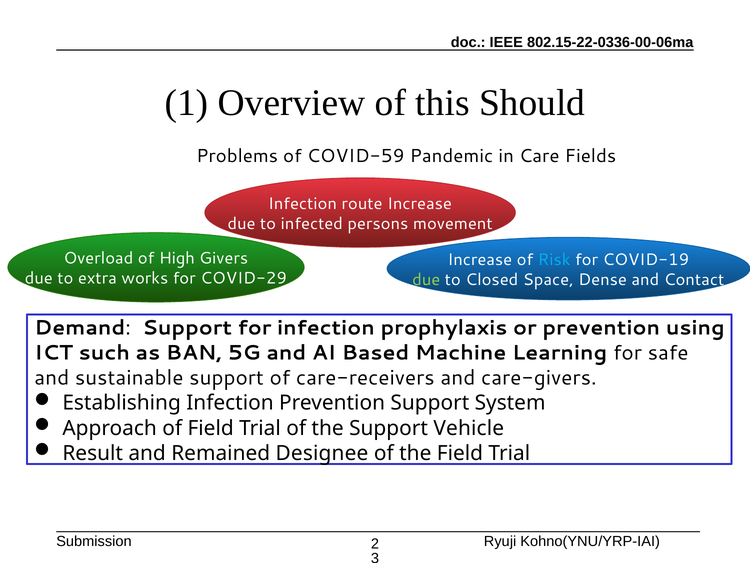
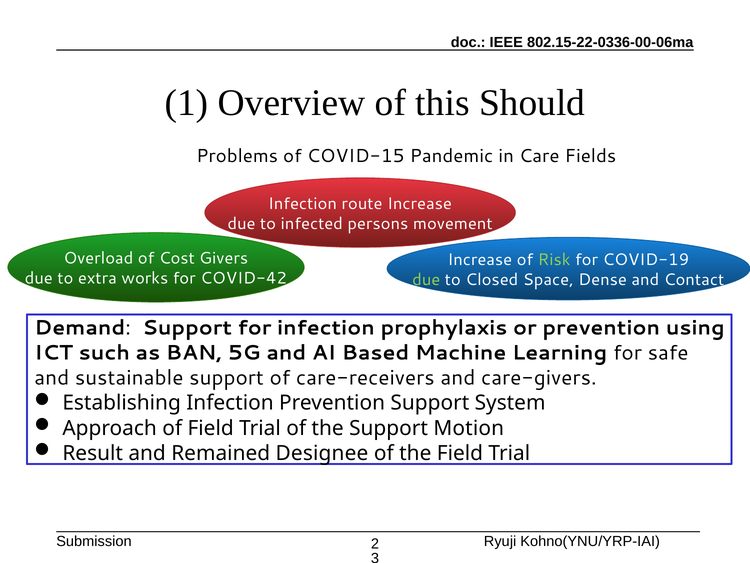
COVID-59: COVID-59 -> COVID-15 (356, 156)
High: High -> Cost (177, 258)
Risk colour: light blue -> light green (554, 260)
COVID-29: COVID-29 -> COVID-42 (244, 278)
Vehicle: Vehicle -> Motion (469, 428)
